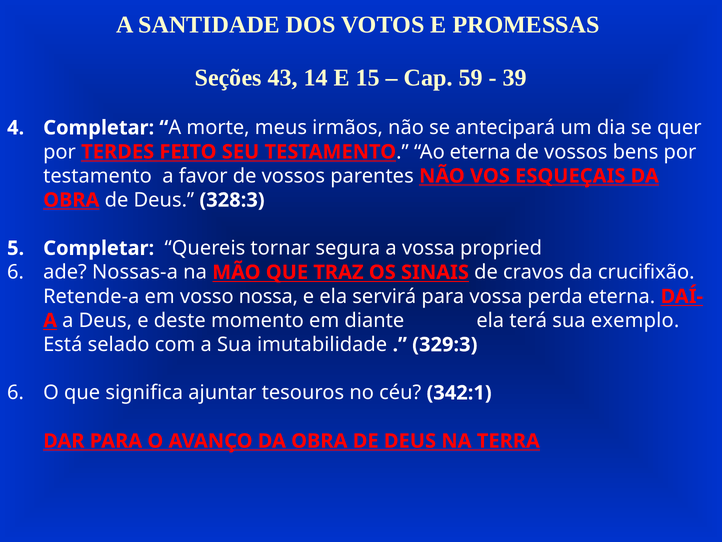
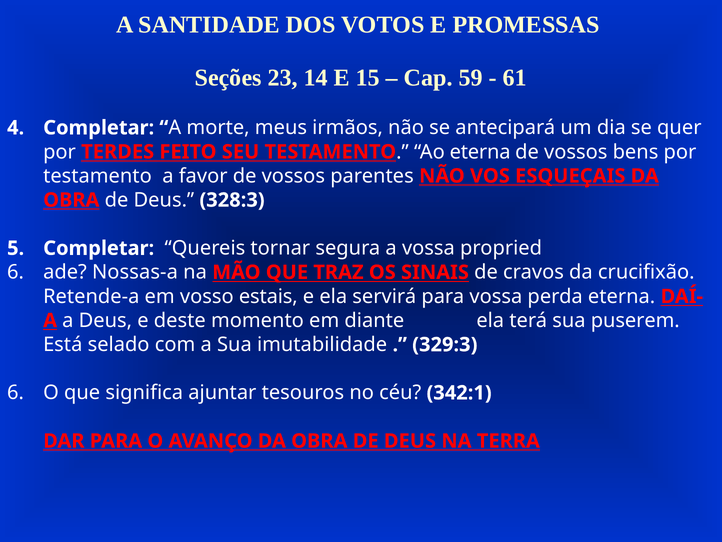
43: 43 -> 23 (283, 78)
39: 39 -> 61 (515, 78)
nossa: nossa -> estais (268, 296)
exemplo: exemplo -> puserem (635, 320)
